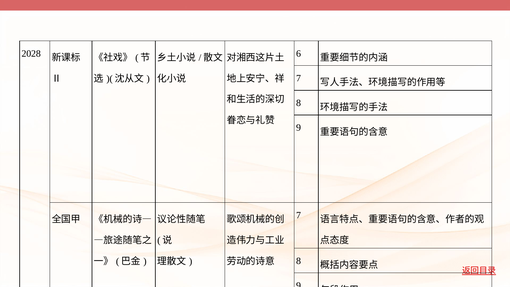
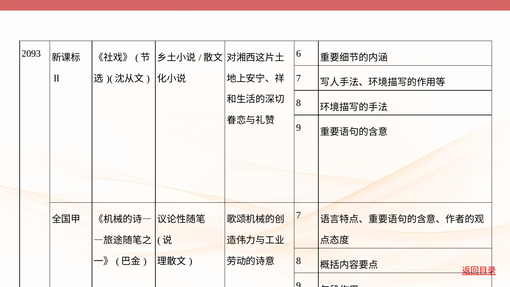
2028: 2028 -> 2093 (31, 53)
